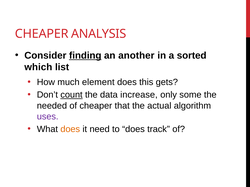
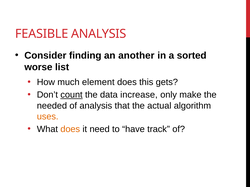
CHEAPER: CHEAPER -> FEASIBLE (42, 34)
finding underline: present -> none (85, 56)
which: which -> worse (38, 67)
some: some -> make (190, 95)
of cheaper: cheaper -> analysis (96, 106)
uses colour: purple -> orange (48, 117)
to does: does -> have (133, 129)
